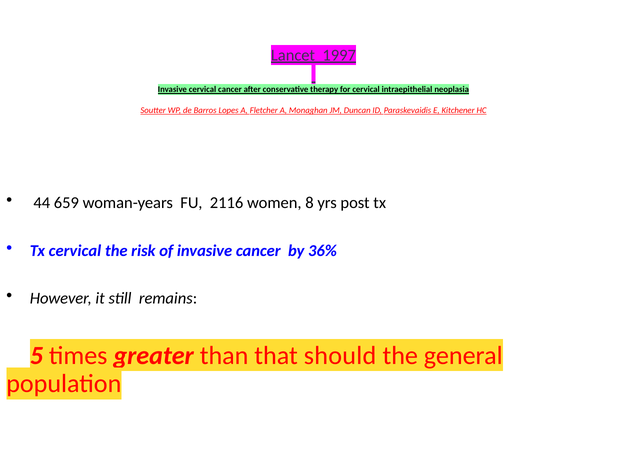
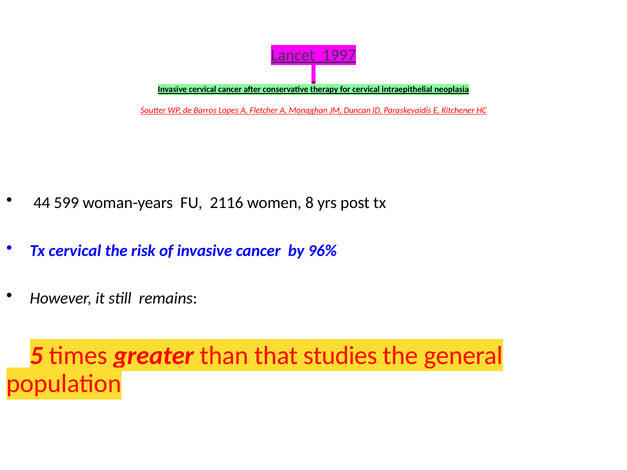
659: 659 -> 599 (66, 203)
36%: 36% -> 96% (322, 251)
should: should -> studies (340, 356)
